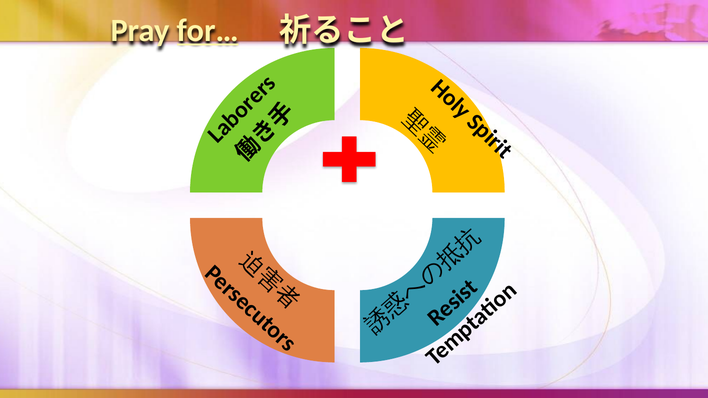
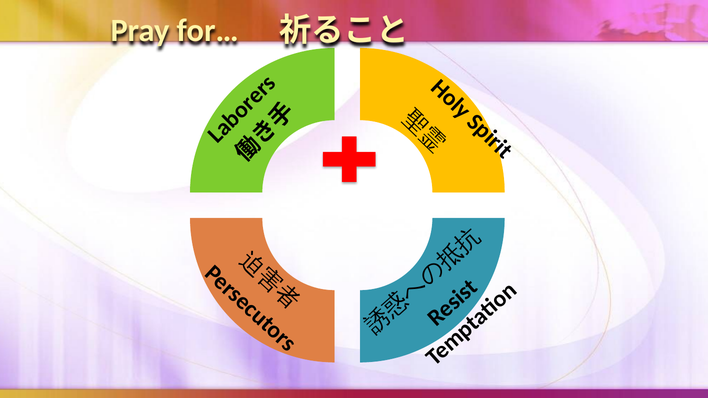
for… underline: present -> none (208, 31)
